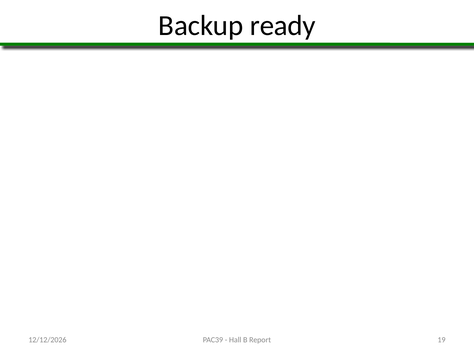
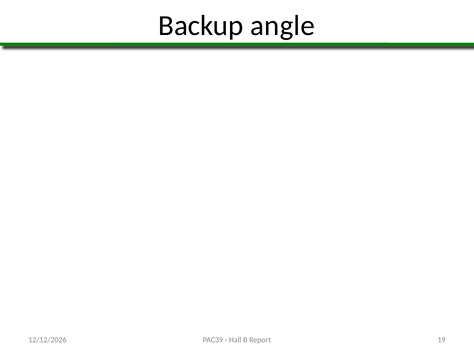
ready: ready -> angle (282, 25)
